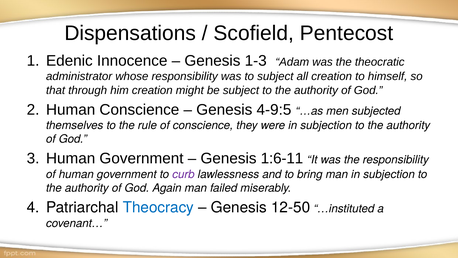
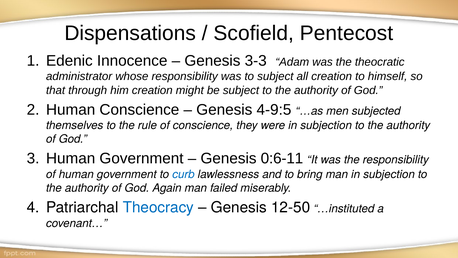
1-3: 1-3 -> 3-3 (256, 61)
1:6-11: 1:6-11 -> 0:6-11 (282, 158)
curb colour: purple -> blue (183, 174)
